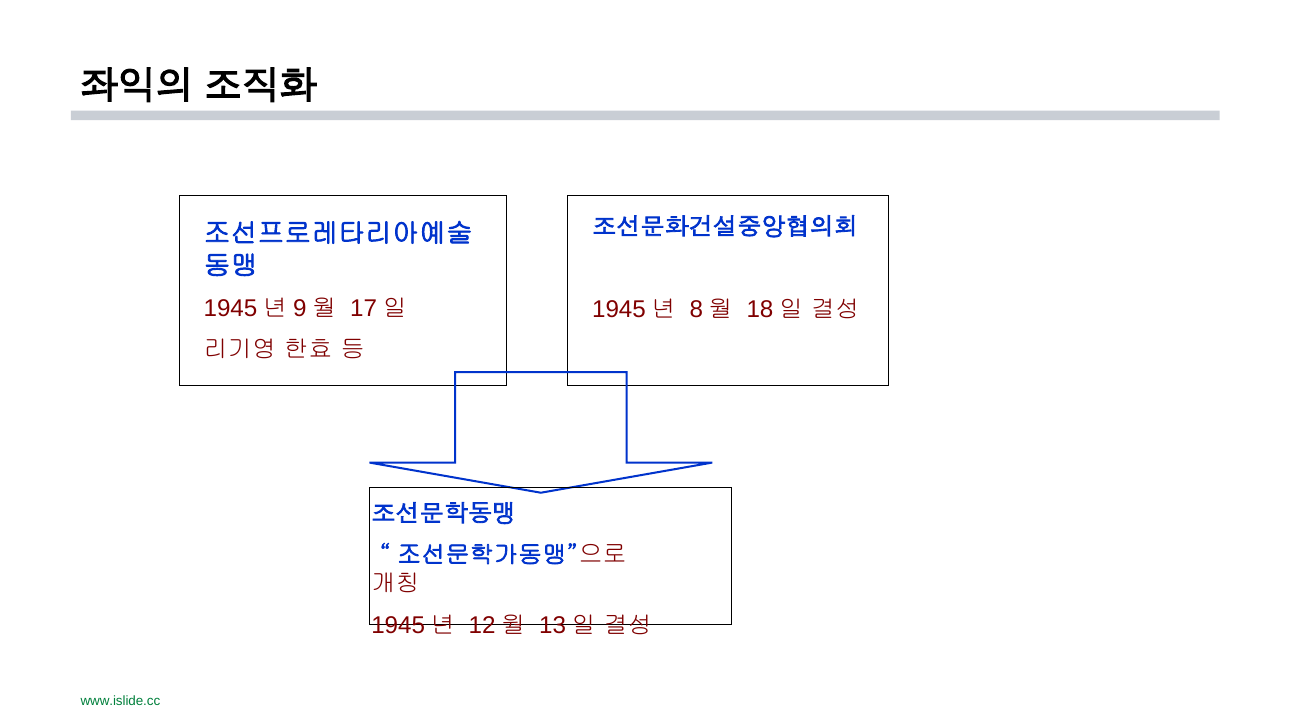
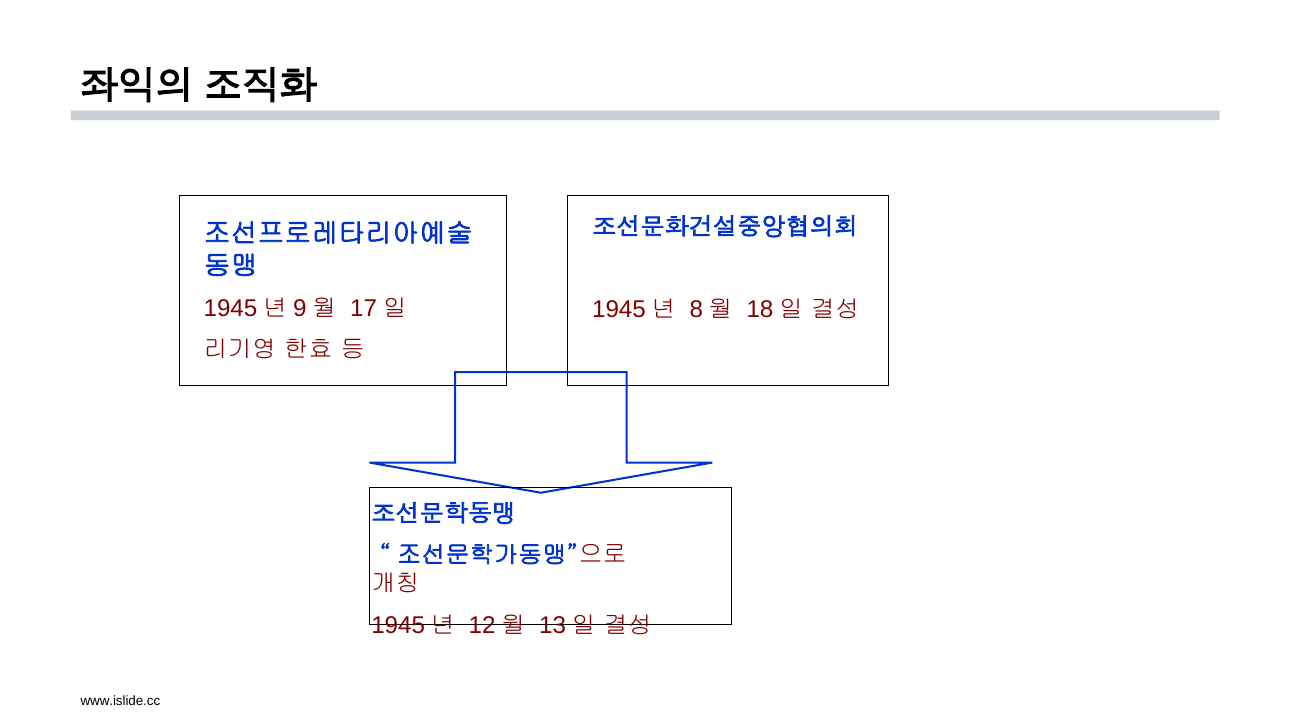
www.islide.cc colour: green -> black (120, 701)
